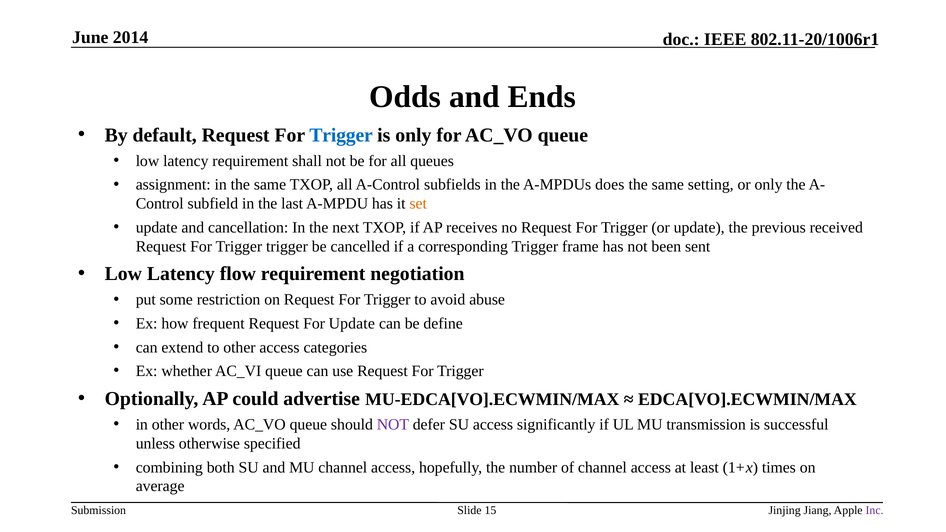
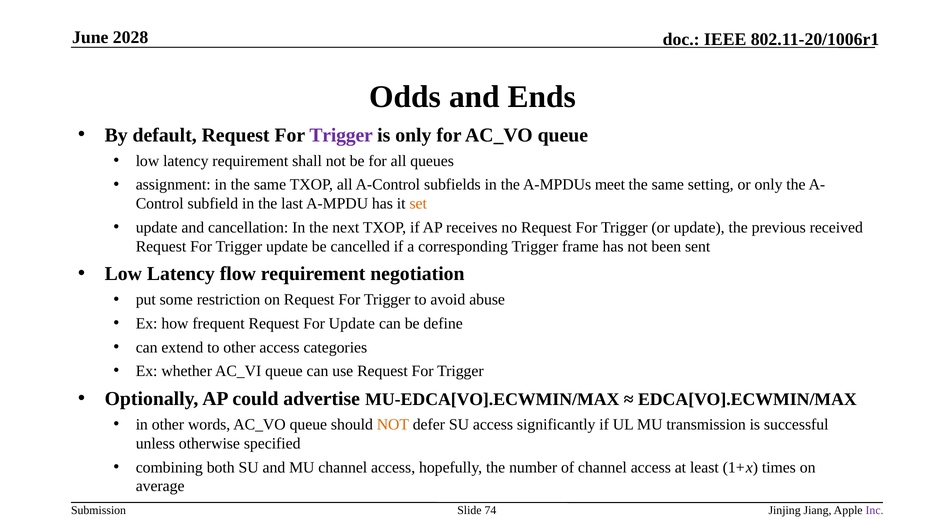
2014: 2014 -> 2028 (131, 38)
Trigger colour: blue -> purple (341, 135)
does: does -> meet (610, 185)
Trigger trigger: trigger -> update (287, 246)
NOT colour: purple -> orange (393, 425)
15: 15 -> 74 (490, 510)
